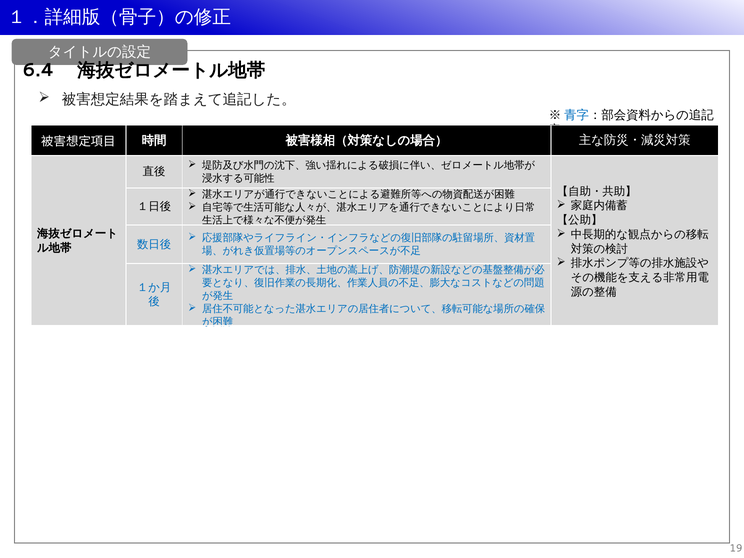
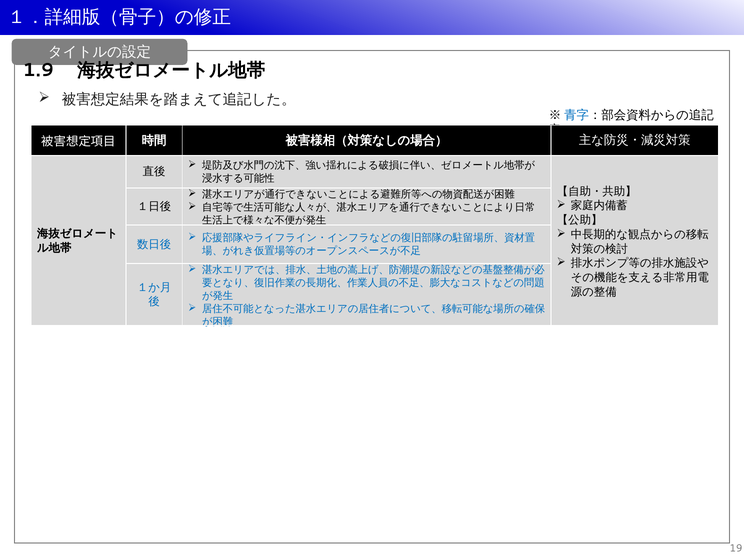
6.4: 6.4 -> 1.9 (38, 70)
